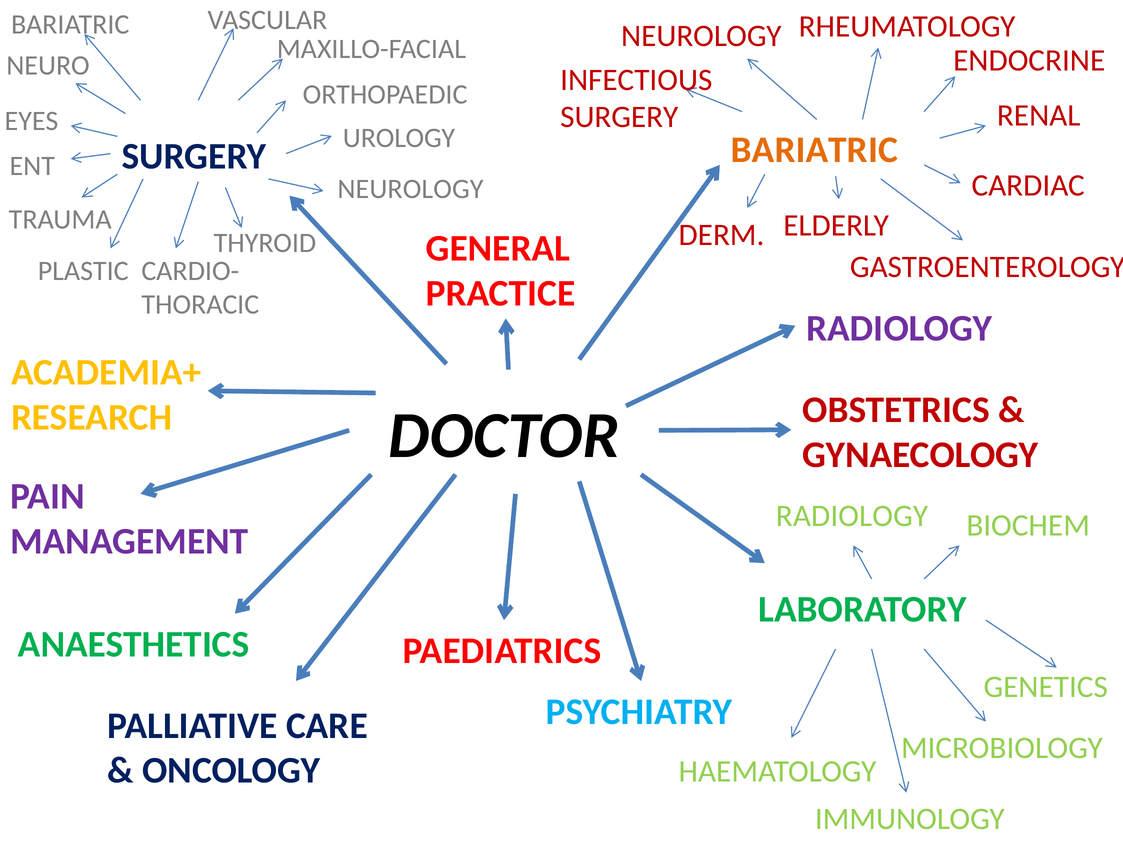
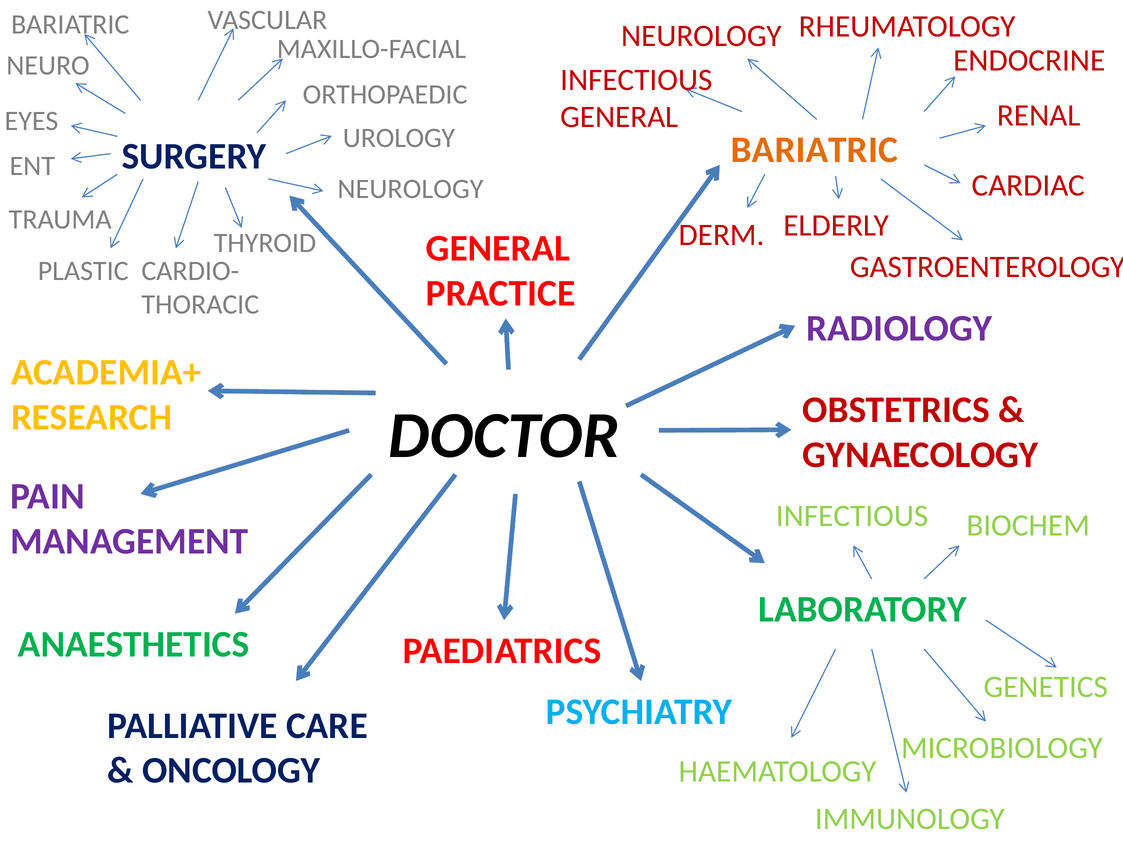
SURGERY: SURGERY -> GENERAL (619, 117)
RADIOLOGY: RADIOLOGY -> INFECTIOUS (852, 516)
